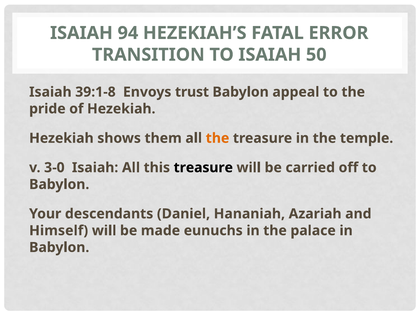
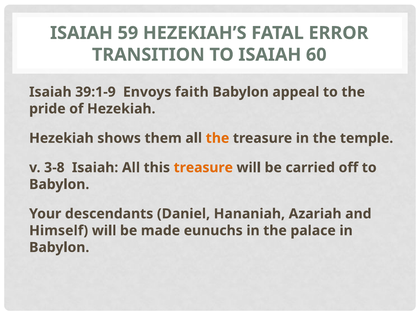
94: 94 -> 59 (128, 33)
50: 50 -> 60 (316, 55)
39:1-8: 39:1-8 -> 39:1-9 (95, 92)
trust: trust -> faith (192, 92)
3-0: 3-0 -> 3-8 (54, 168)
treasure colour: black -> orange (203, 168)
